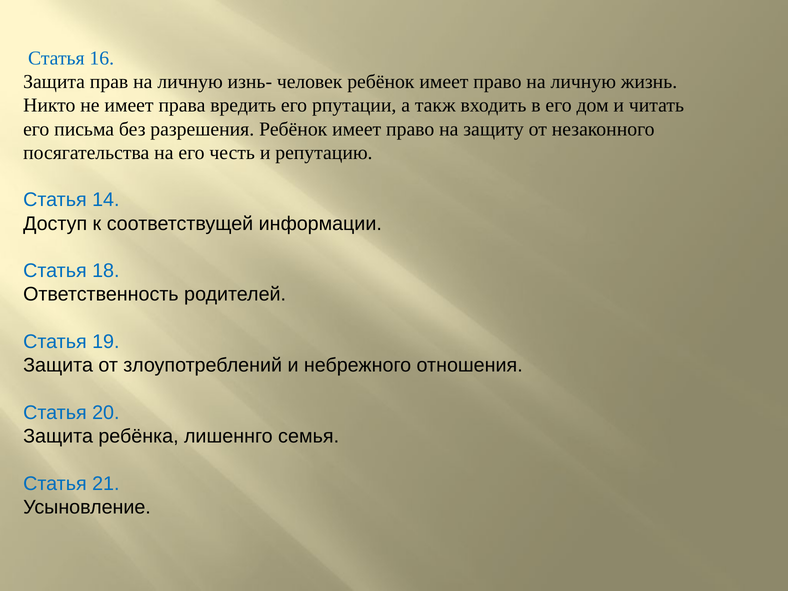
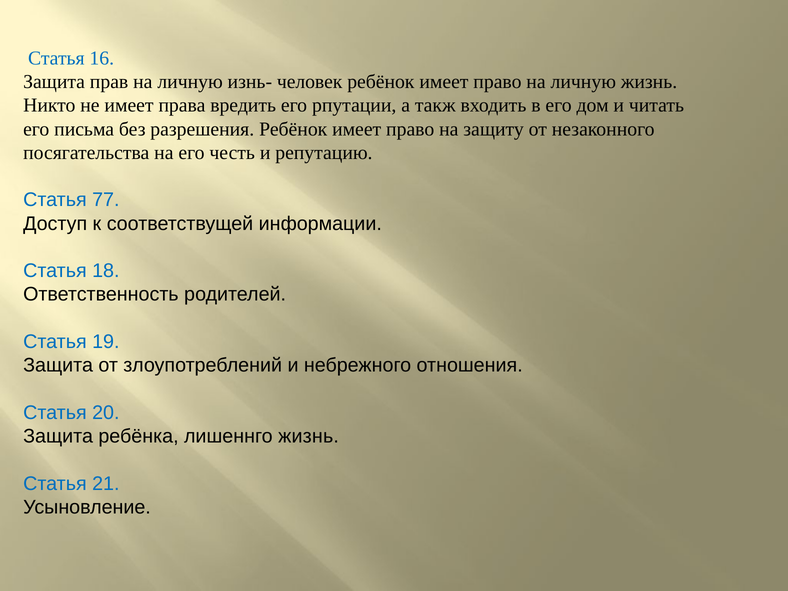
14: 14 -> 77 (106, 200)
лишеннго семья: семья -> жизнь (309, 436)
